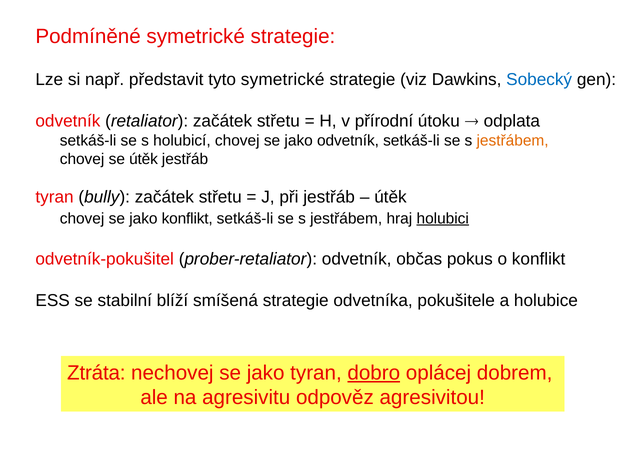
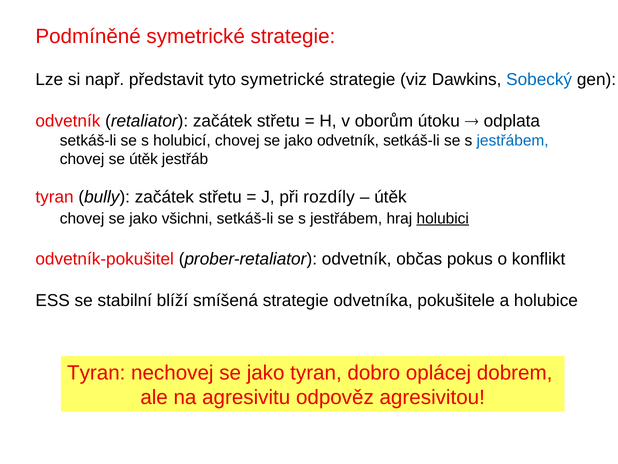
přírodní: přírodní -> oborům (384, 121)
jestřábem colour: orange -> blue (513, 140)
při jestřáb: jestřáb -> rozdíly (329, 197)
jako konflikt: konflikt -> všichni (187, 218)
Ztráta: Ztráta -> Tyran (96, 372)
dobro underline: present -> none (374, 372)
